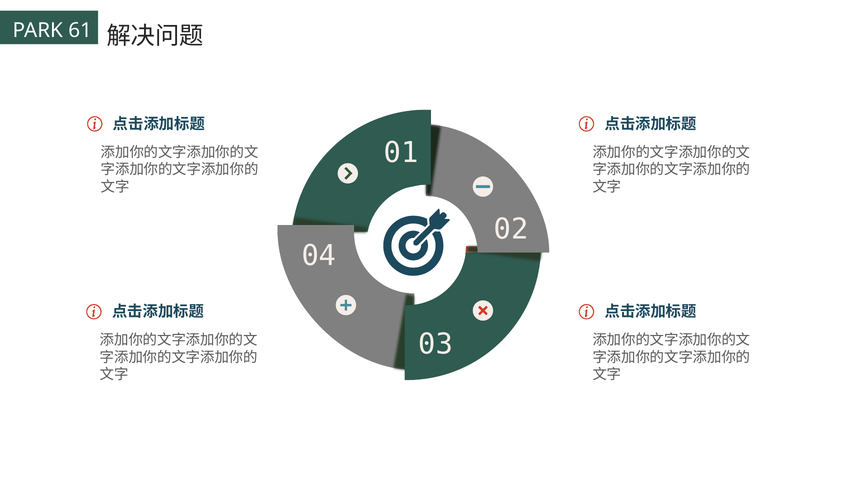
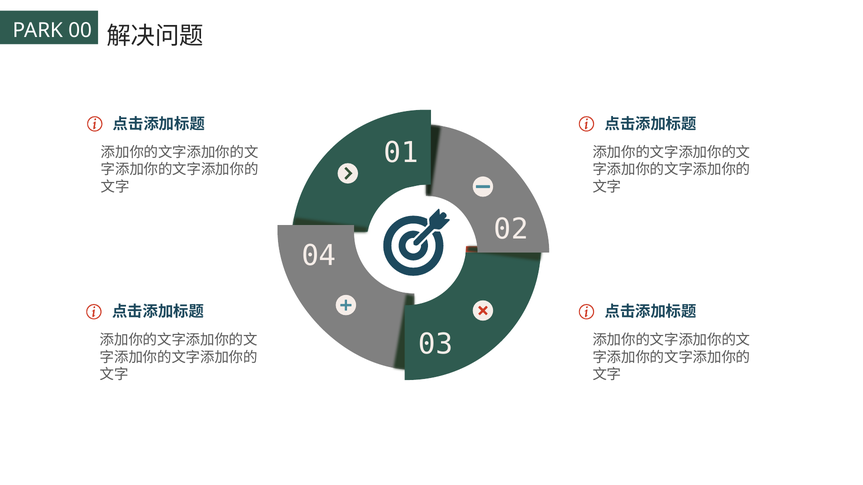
61: 61 -> 00 (80, 30)
